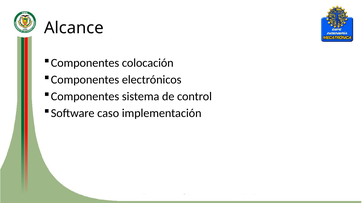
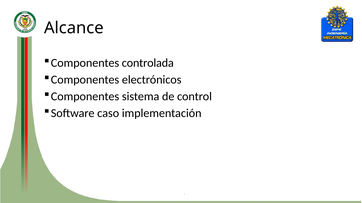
colocación: colocación -> controlada (148, 63)
